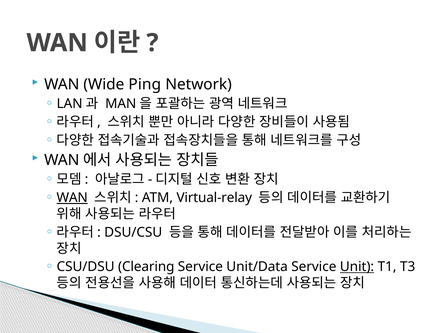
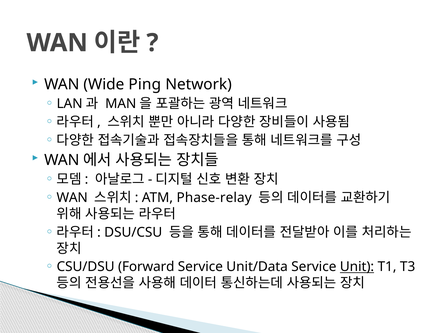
WAN underline: present -> none (72, 197)
Virtual-relay: Virtual-relay -> Phase-relay (214, 197)
Clearing: Clearing -> Forward (146, 266)
